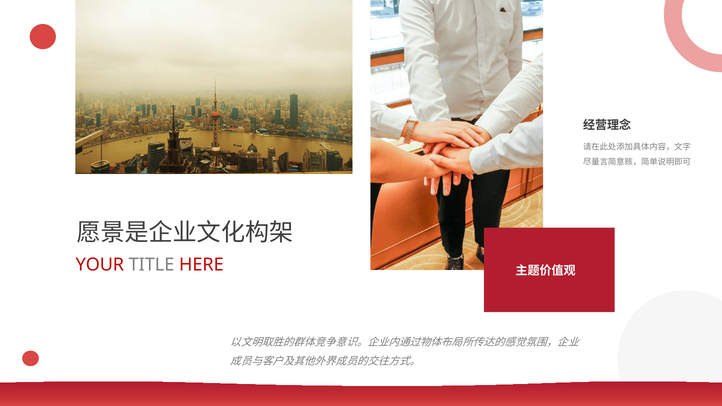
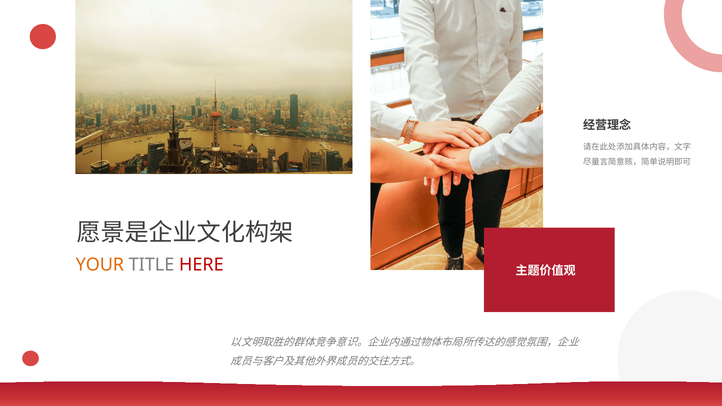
YOUR colour: red -> orange (100, 265)
